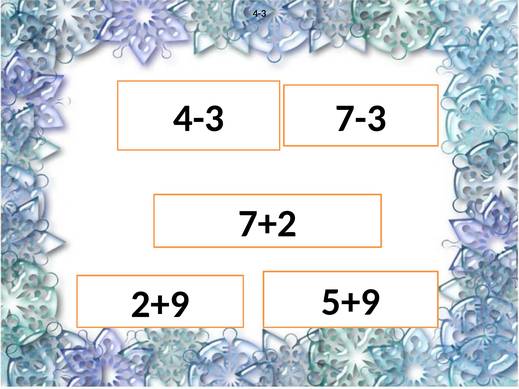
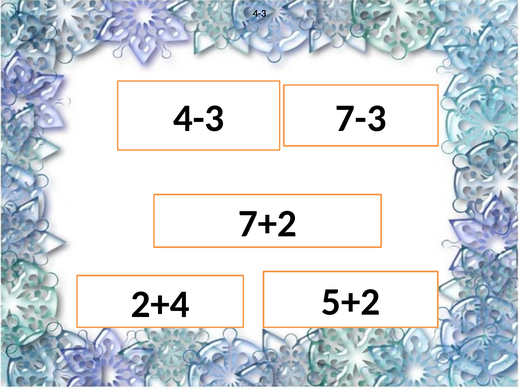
5+9: 5+9 -> 5+2 (351, 302)
2+9: 2+9 -> 2+4 (160, 304)
